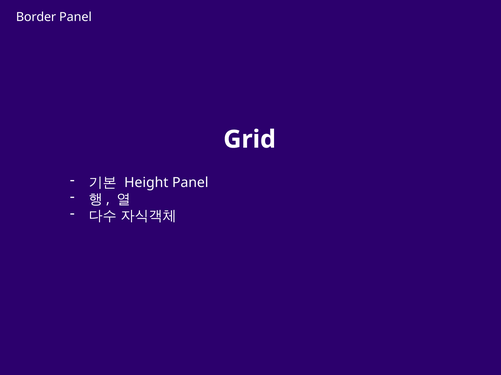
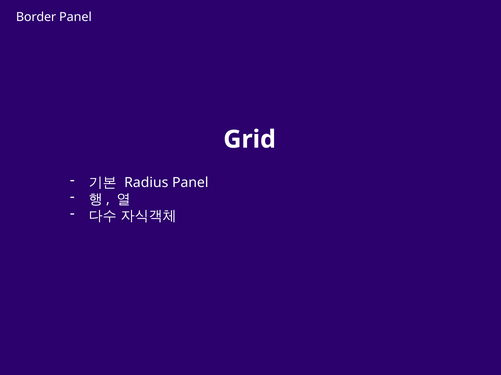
Height: Height -> Radius (146, 183)
